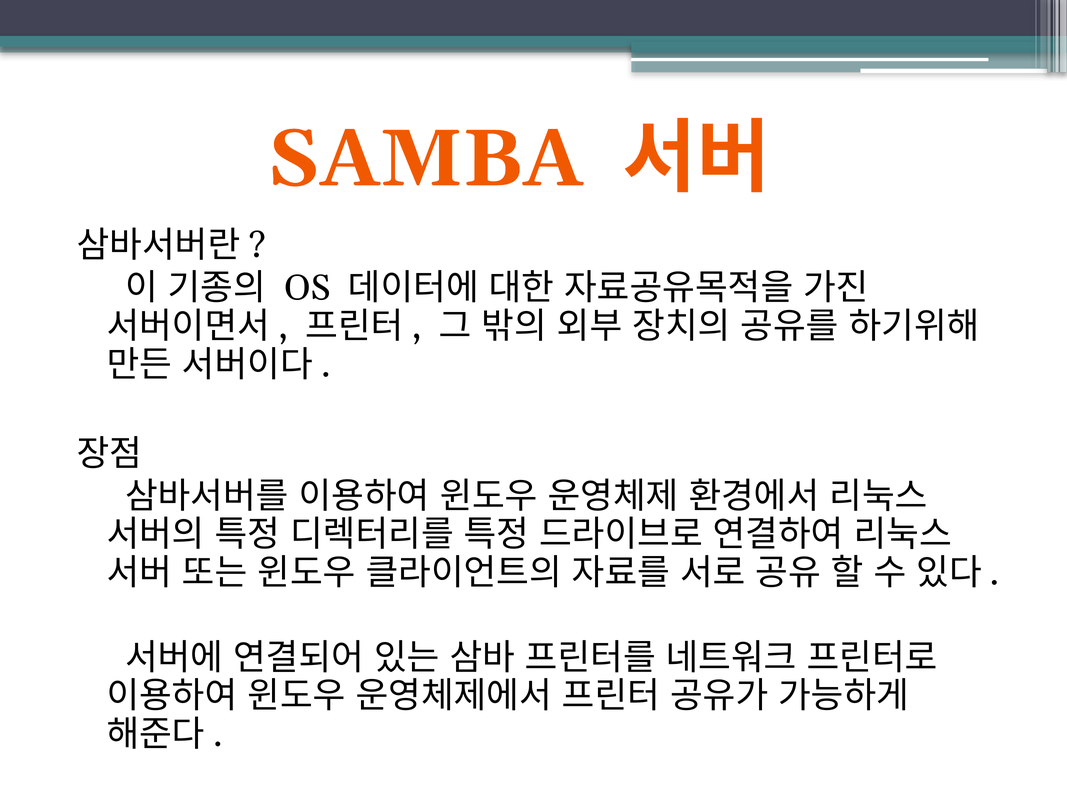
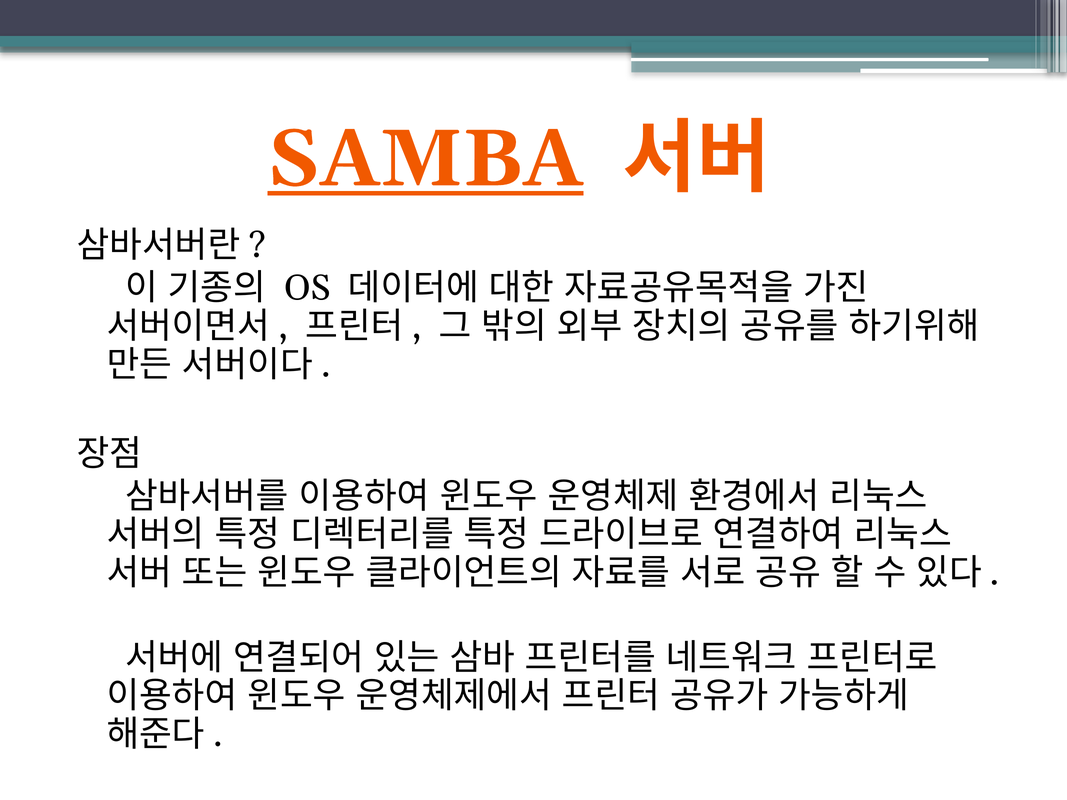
SAMBA underline: none -> present (425, 159)
